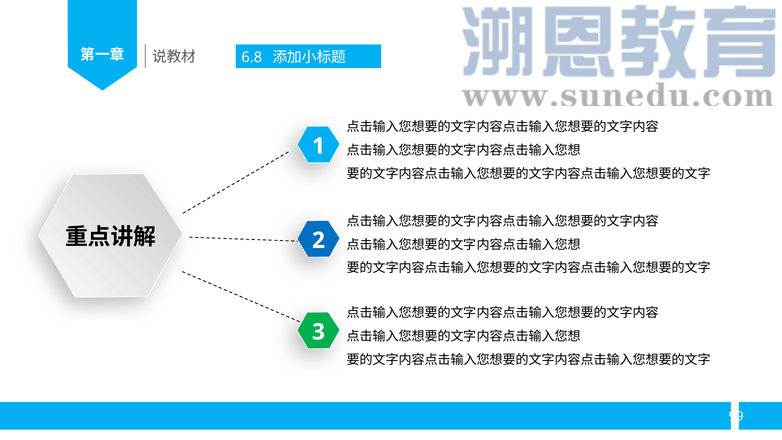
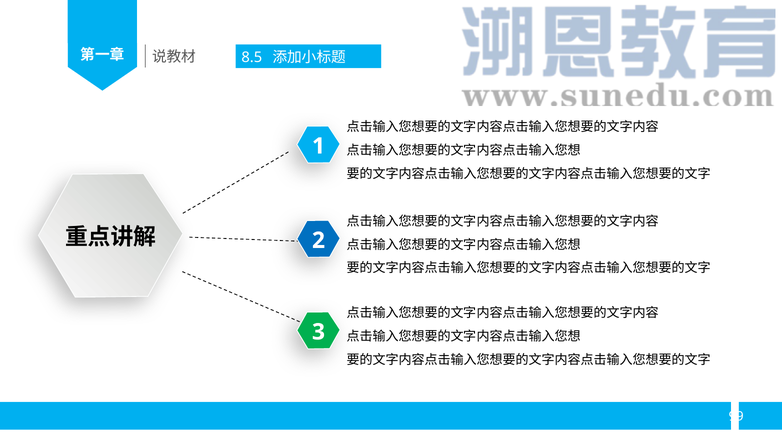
6.8: 6.8 -> 8.5 (252, 57)
